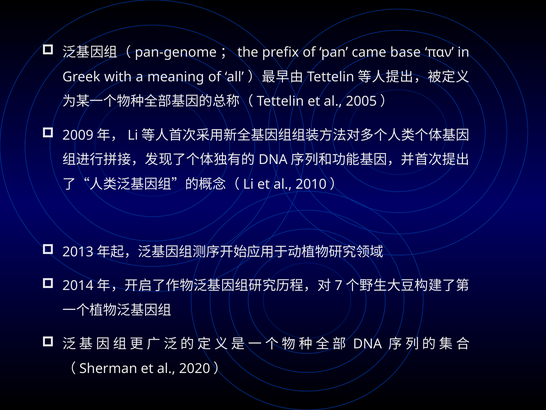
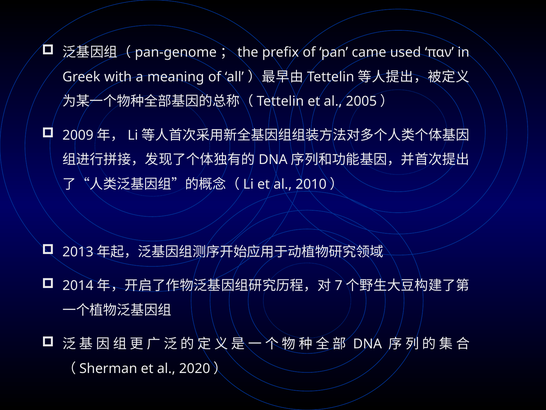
base: base -> used (406, 52)
